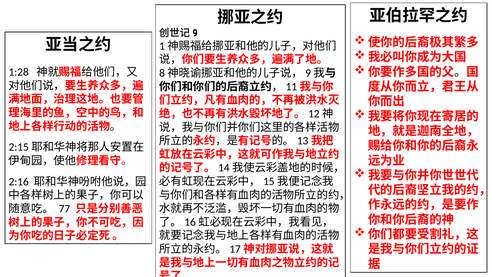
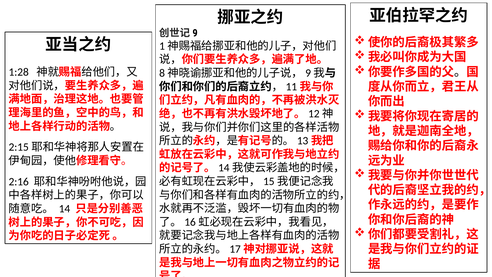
77: 77 -> 14 (64, 209)
